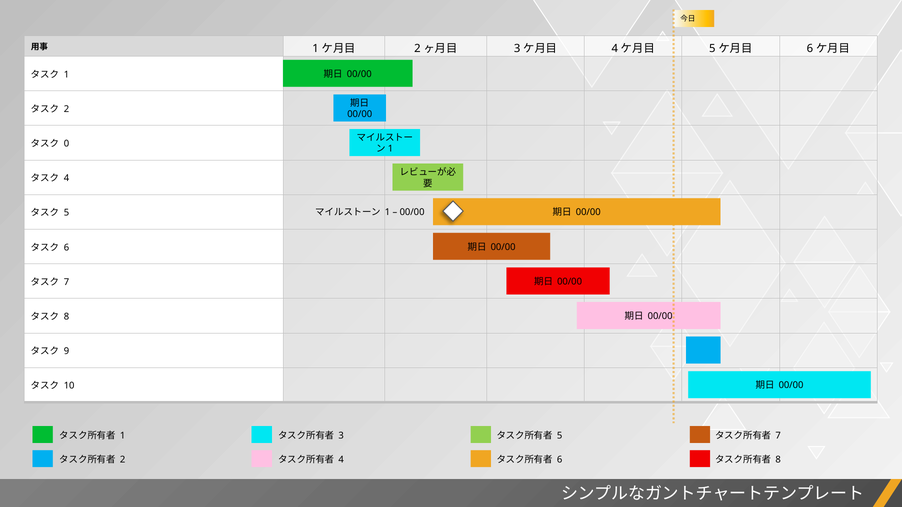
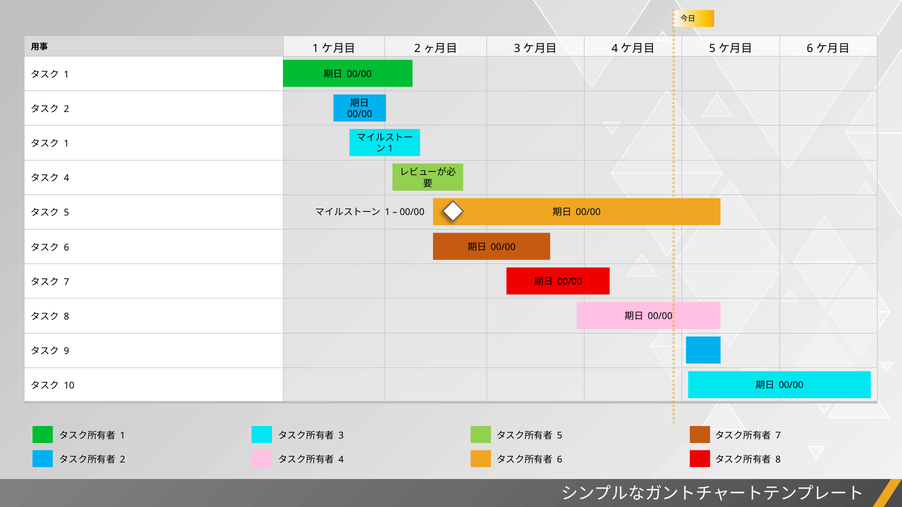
0: 0 -> 1 (66, 144)
